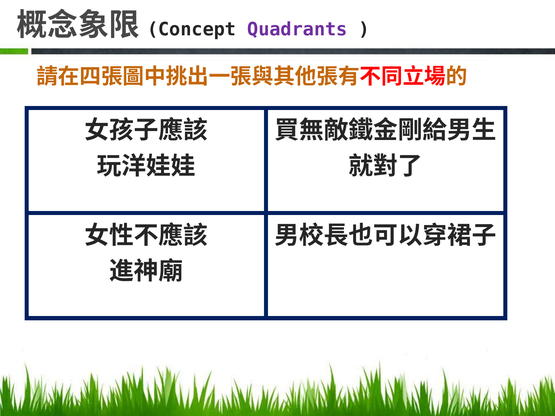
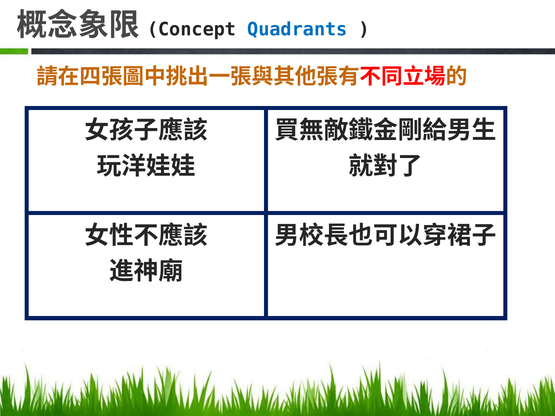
Quadrants colour: purple -> blue (297, 30)
